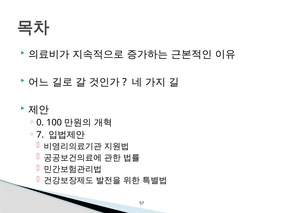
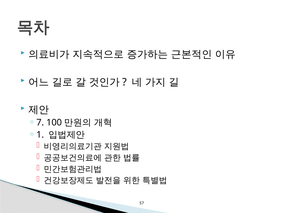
0: 0 -> 7 (40, 123)
7: 7 -> 1 (40, 135)
